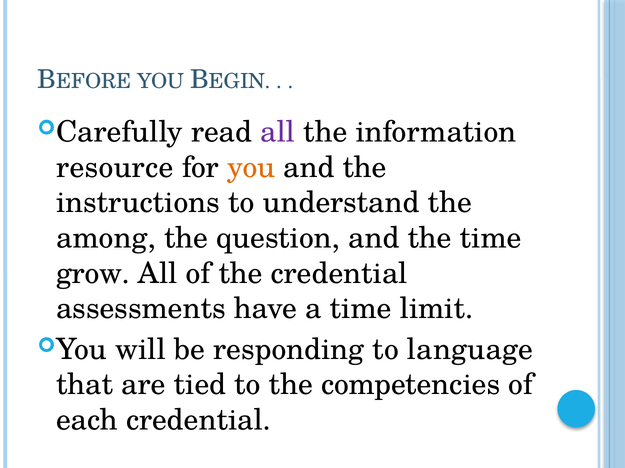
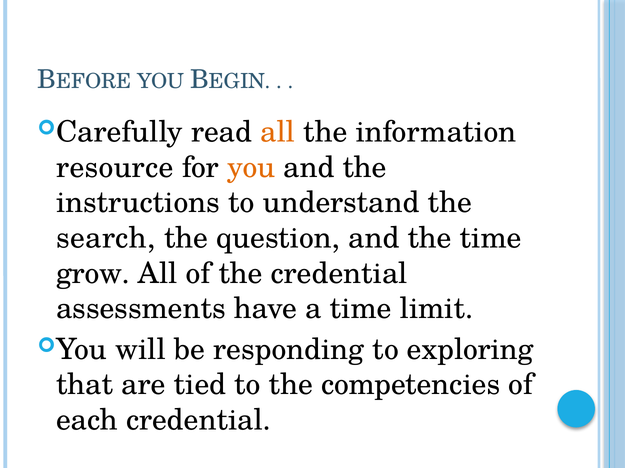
all colour: purple -> orange (278, 132)
among: among -> search (106, 238)
language: language -> exploring (470, 350)
